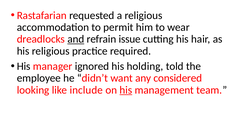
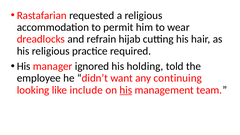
and underline: present -> none (76, 39)
issue: issue -> hijab (130, 39)
considered: considered -> continuing (178, 78)
